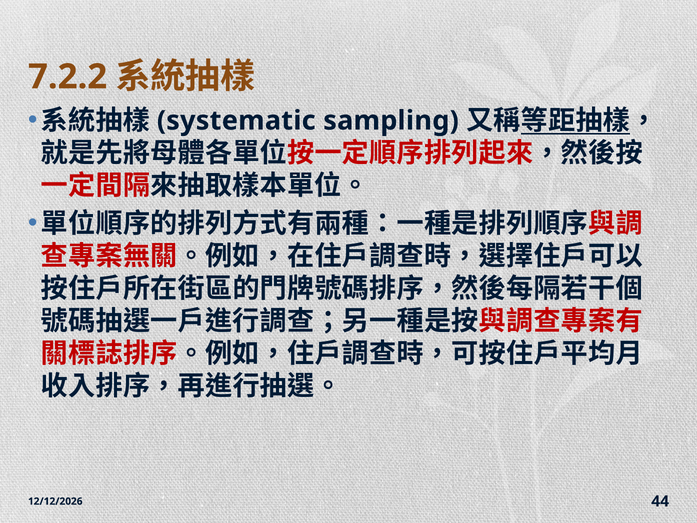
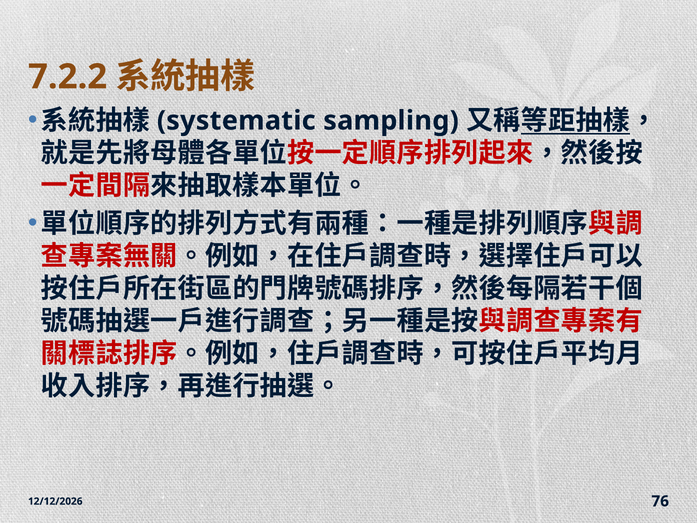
44: 44 -> 76 (660, 501)
